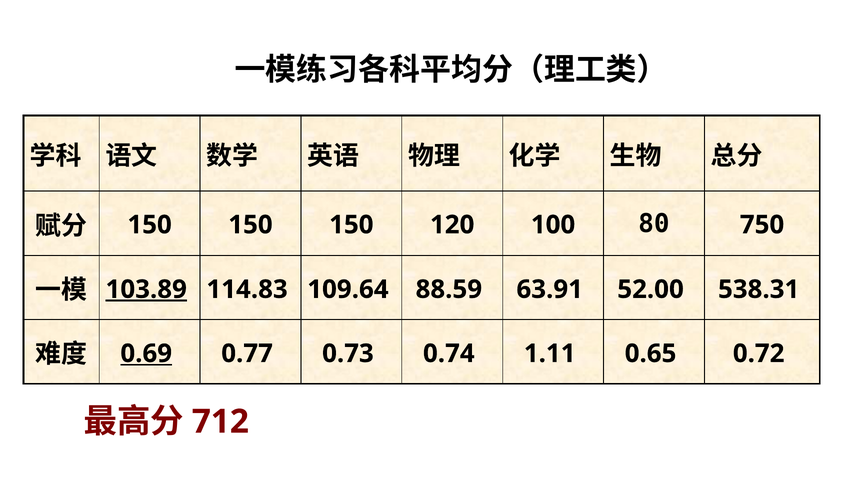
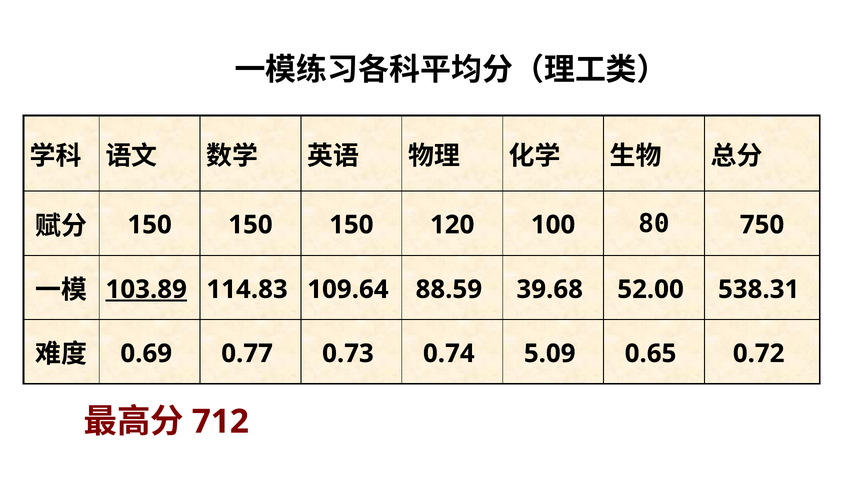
63.91: 63.91 -> 39.68 (550, 289)
0.69 underline: present -> none (146, 354)
1.11: 1.11 -> 5.09 (550, 354)
